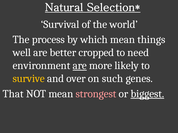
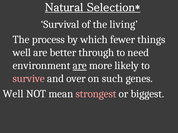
world: world -> living (124, 24)
which mean: mean -> fewer (123, 40)
cropped: cropped -> through (96, 53)
survive colour: yellow -> pink (29, 79)
That: That -> Well (13, 94)
biggest underline: present -> none (147, 94)
